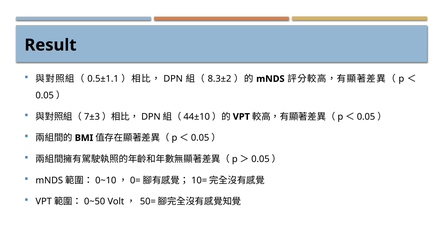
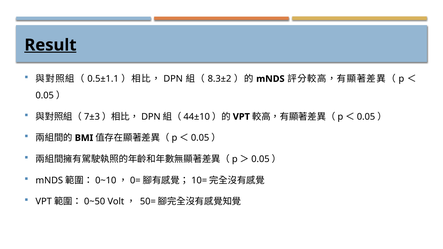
Result underline: none -> present (50, 45)
